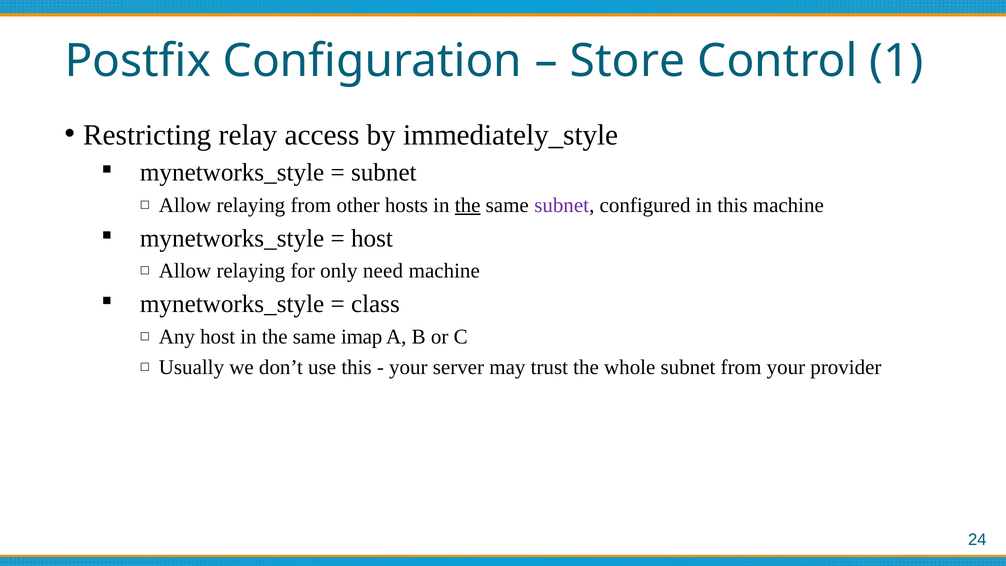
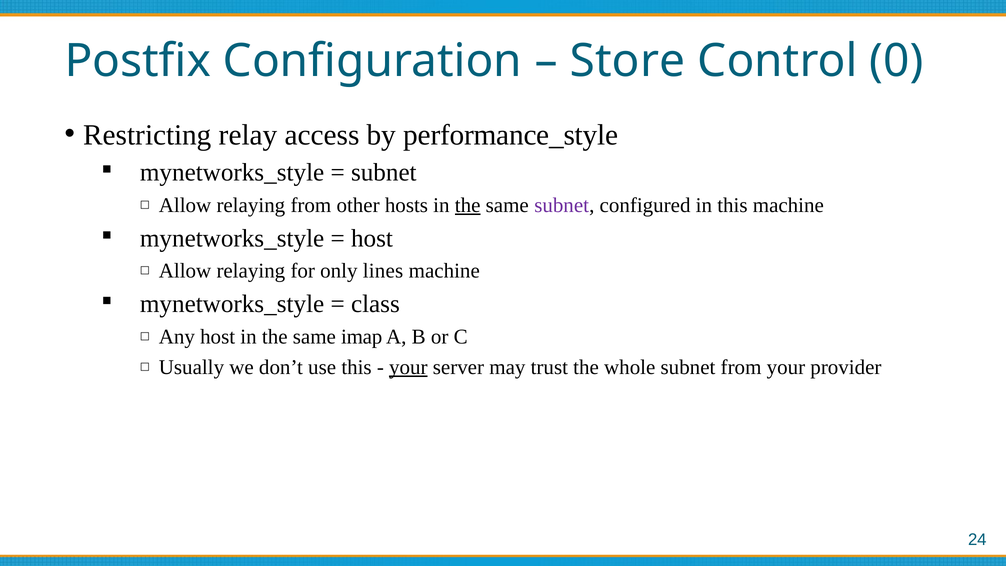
1: 1 -> 0 (896, 61)
immediately_style: immediately_style -> performance_style (511, 135)
need: need -> lines (383, 271)
your underline: none -> present (408, 367)
